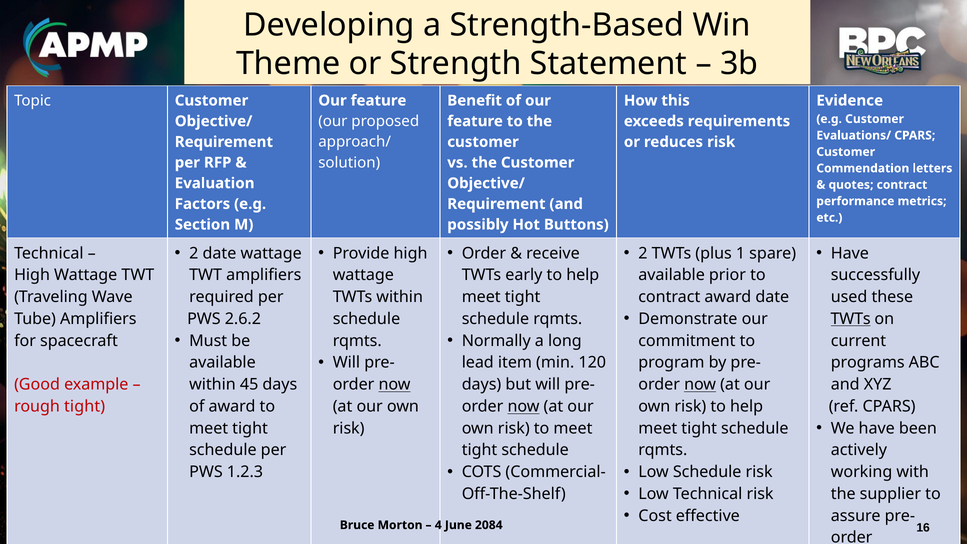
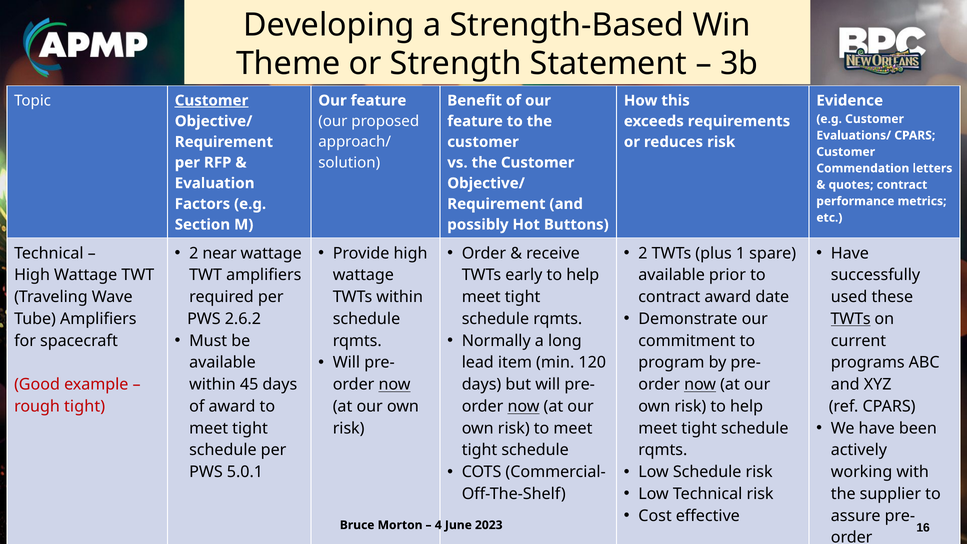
Customer underline: none -> present (212, 101)
2 date: date -> near (220, 253)
1.2.3: 1.2.3 -> 5.0.1 (245, 472)
2084: 2084 -> 2023 (489, 525)
